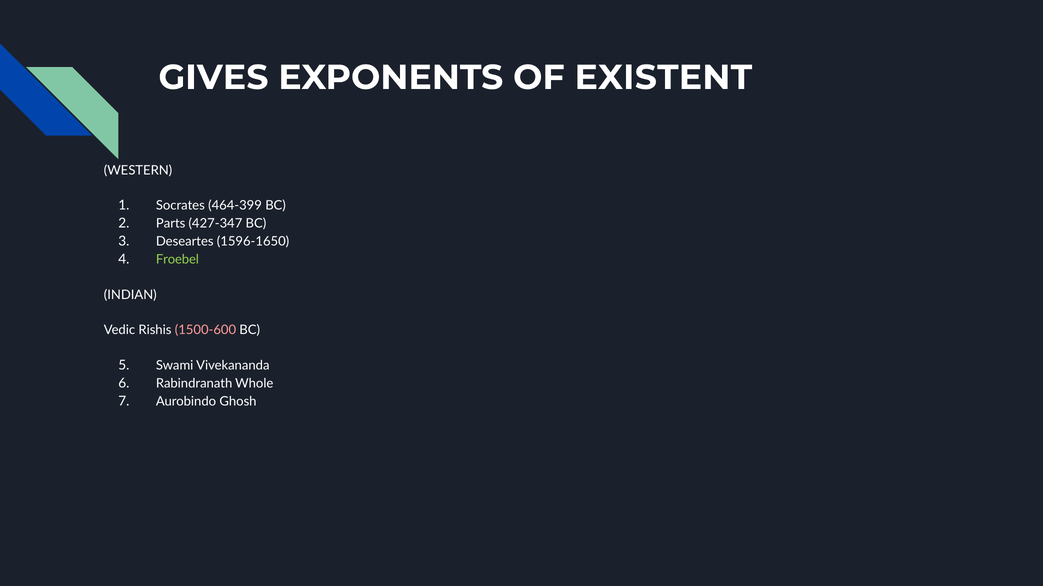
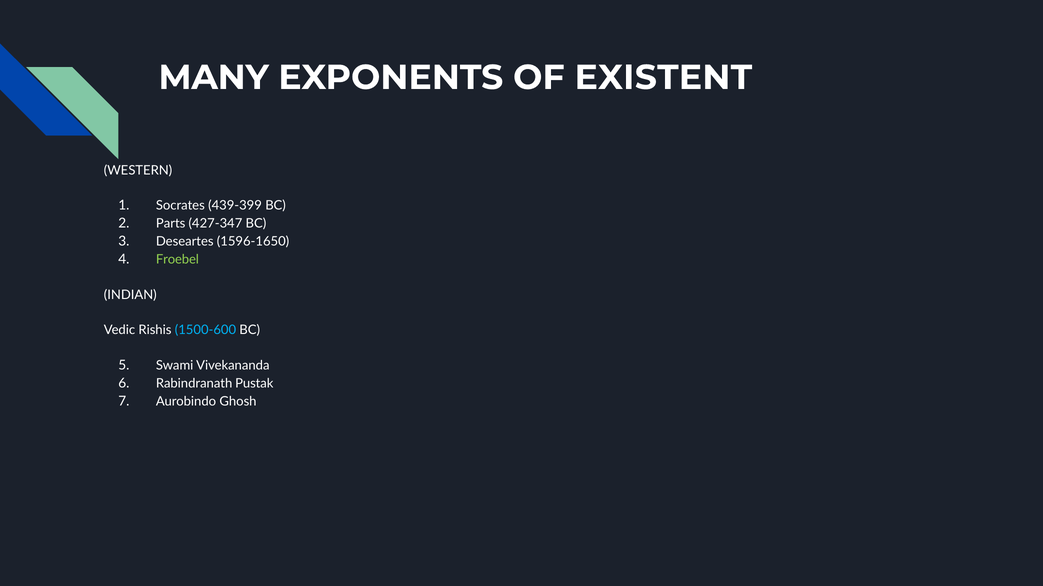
GIVES: GIVES -> MANY (214, 78)
464-399: 464-399 -> 439-399 (235, 206)
1500-600 colour: pink -> light blue (205, 331)
Whole: Whole -> Pustak (254, 384)
